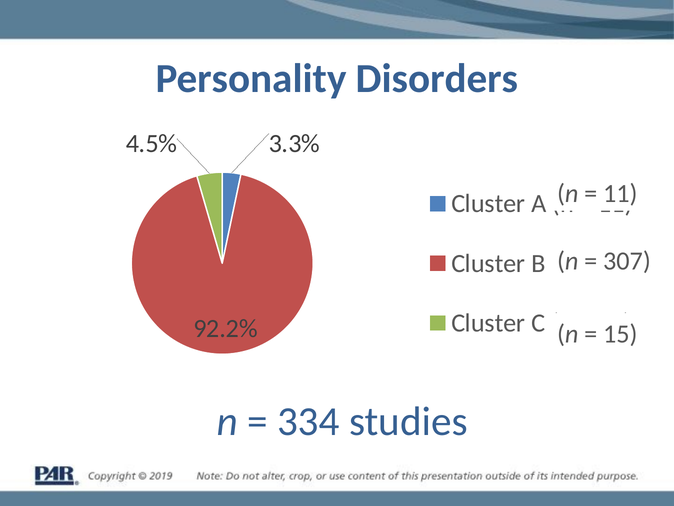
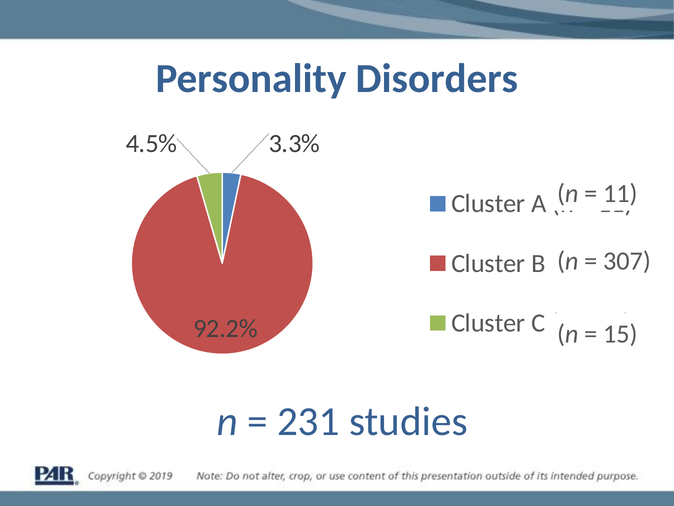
334: 334 -> 231 (308, 421)
